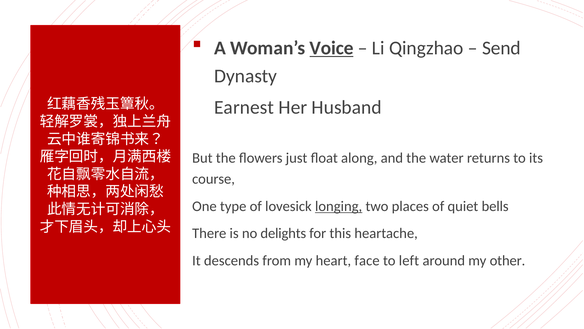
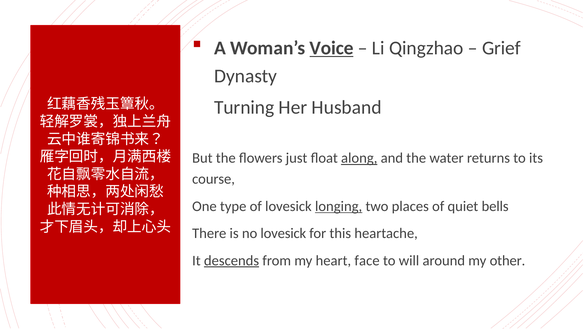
Send: Send -> Grief (501, 48)
Earnest: Earnest -> Turning (244, 107)
along underline: none -> present (359, 158)
no delights: delights -> lovesick (283, 233)
descends underline: none -> present (232, 260)
left: left -> will (409, 260)
